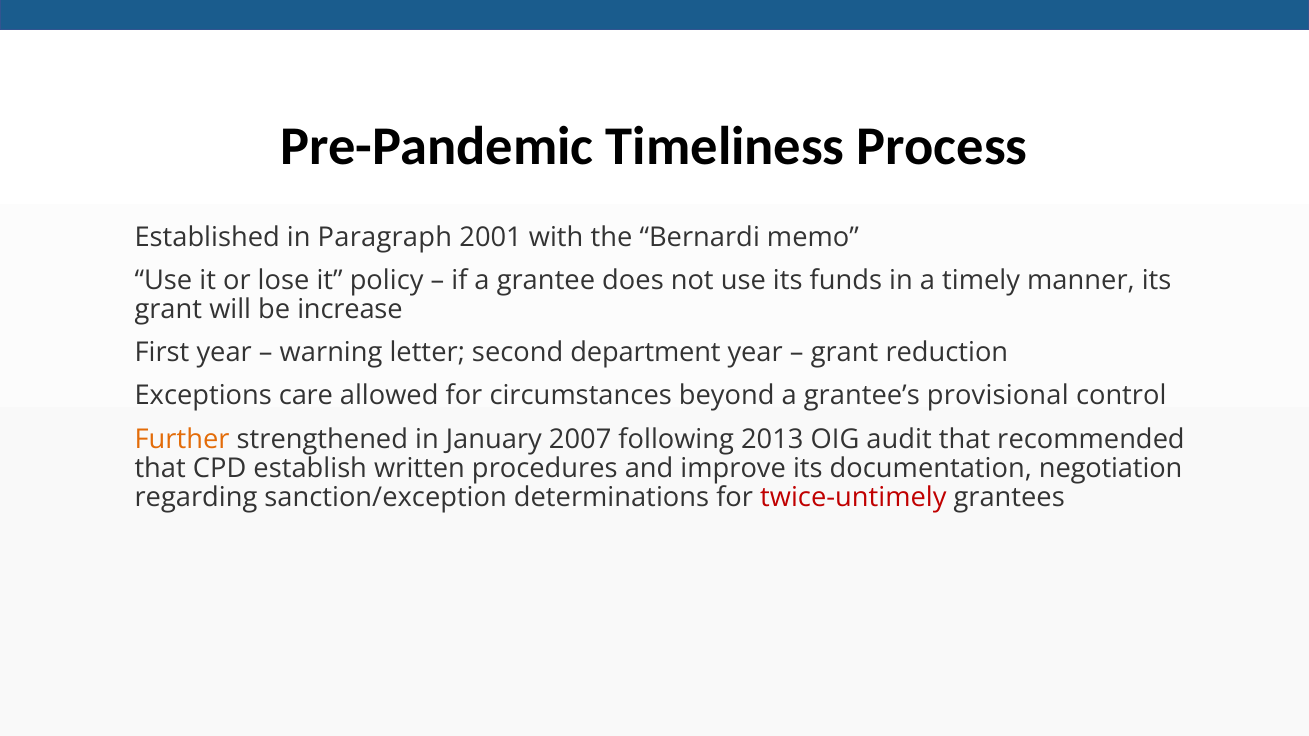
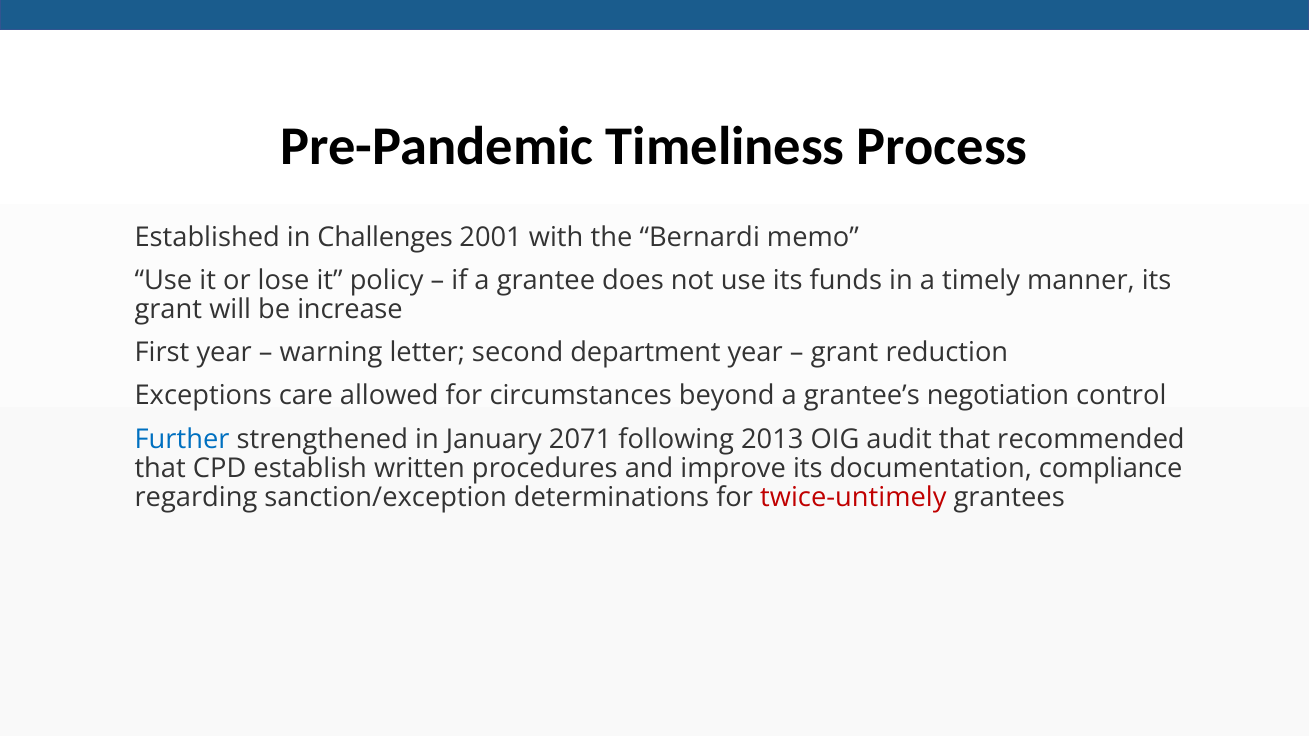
Paragraph: Paragraph -> Challenges (385, 237)
provisional: provisional -> negotiation (998, 396)
Further colour: orange -> blue (182, 439)
2007: 2007 -> 2071 (580, 439)
negotiation: negotiation -> compliance (1111, 469)
